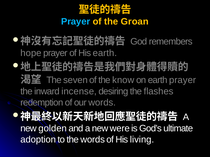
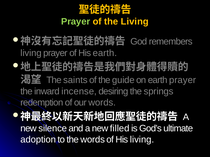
Prayer colour: light blue -> light green (76, 22)
the Groan: Groan -> Living (135, 22)
hope: hope -> living (31, 53)
seven: seven -> saints (75, 80)
know: know -> guide (123, 80)
flashes: flashes -> springs (159, 92)
golden: golden -> silence (53, 129)
were: were -> filled (120, 129)
